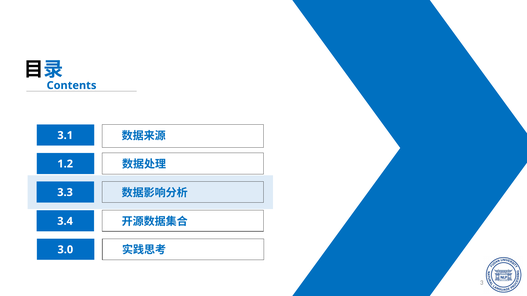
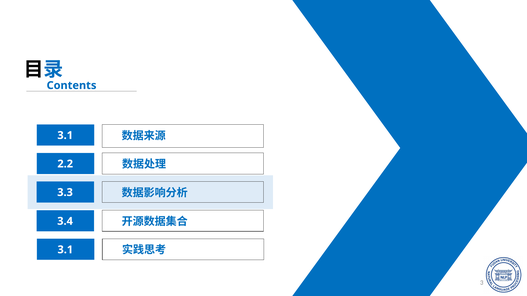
1.2: 1.2 -> 2.2 (65, 164)
3.0: 3.0 -> 3.1 (65, 250)
